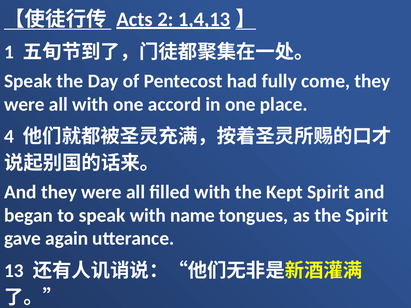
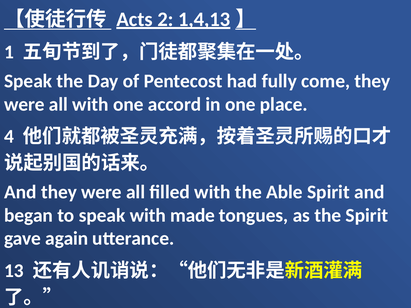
Kept: Kept -> Able (284, 192)
name: name -> made (193, 215)
